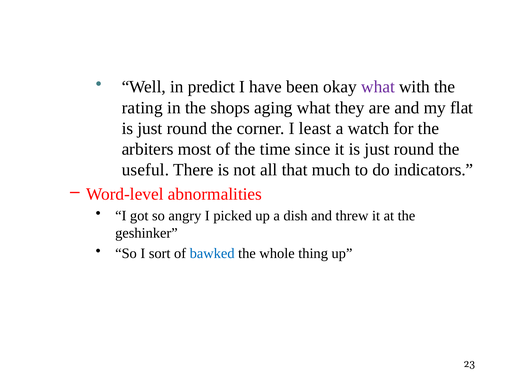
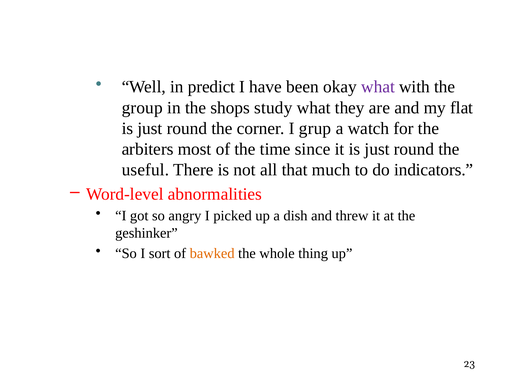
rating: rating -> group (142, 108)
aging: aging -> study (273, 108)
least: least -> grup (315, 129)
bawked colour: blue -> orange (212, 254)
